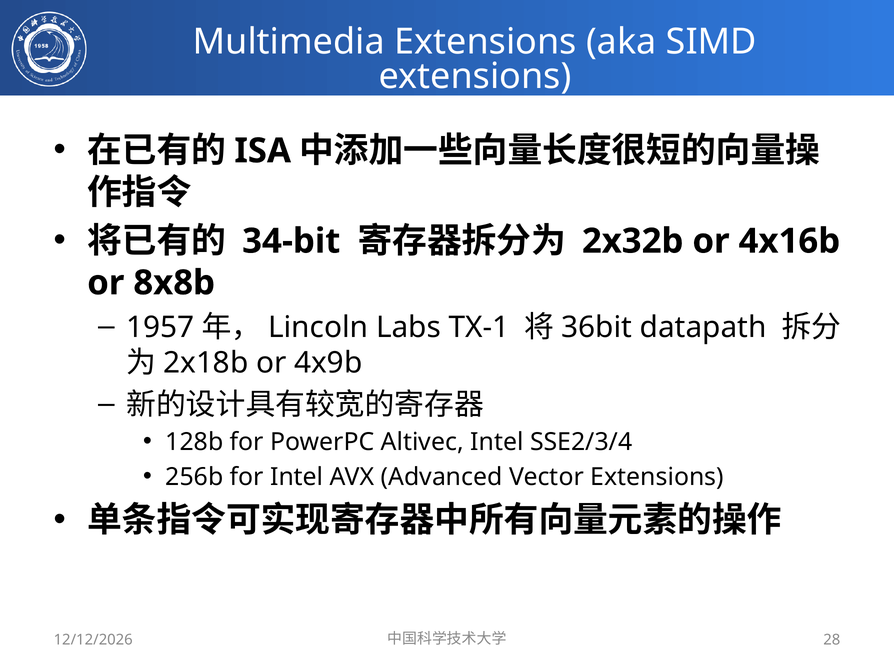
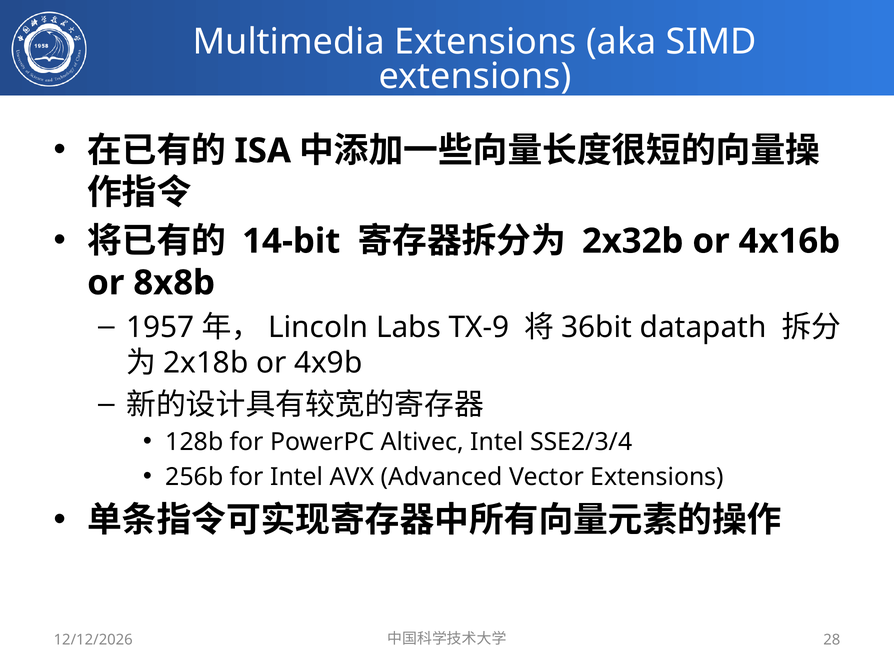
34-bit: 34-bit -> 14-bit (291, 241)
TX-1: TX-1 -> TX-9 (479, 327)
